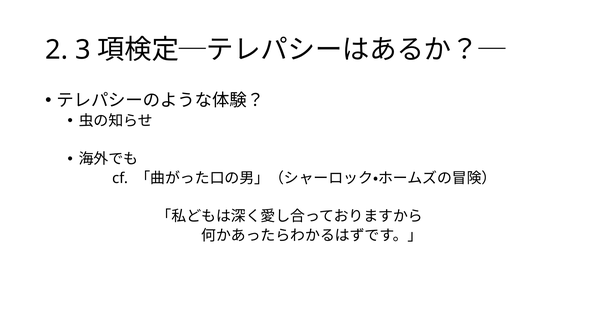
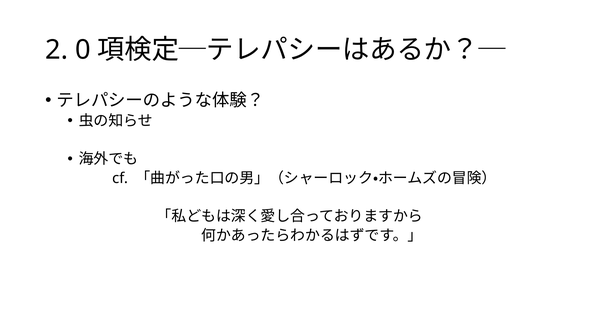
3: 3 -> 0 (83, 50)
